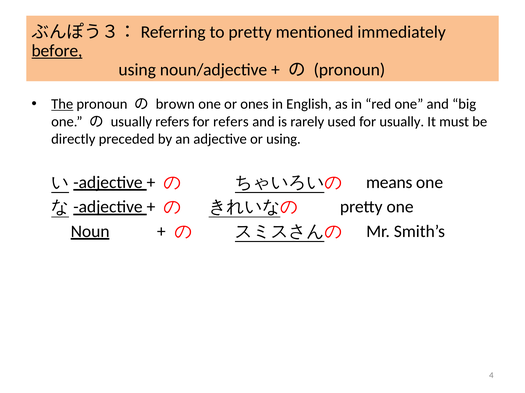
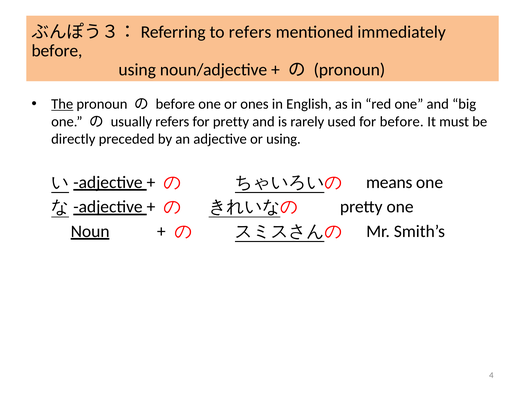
to pretty: pretty -> refers (250, 32)
before underline: present -> none (57, 51)
brown: brown -> before (175, 104)
for refers: refers -> pretty (231, 122)
for usually: usually -> before (402, 122)
